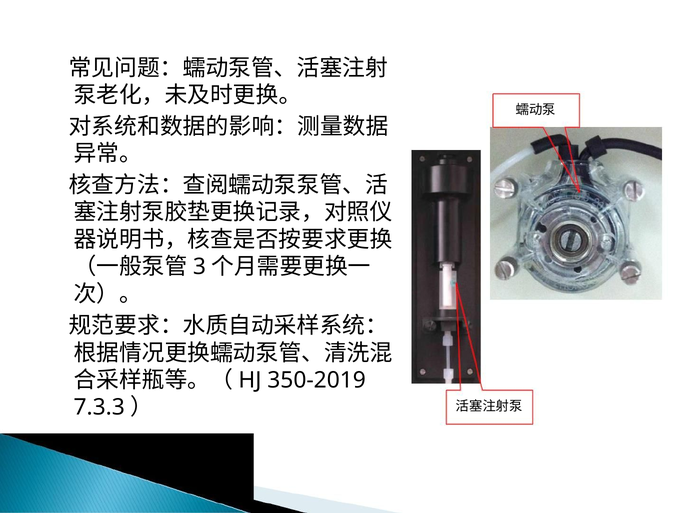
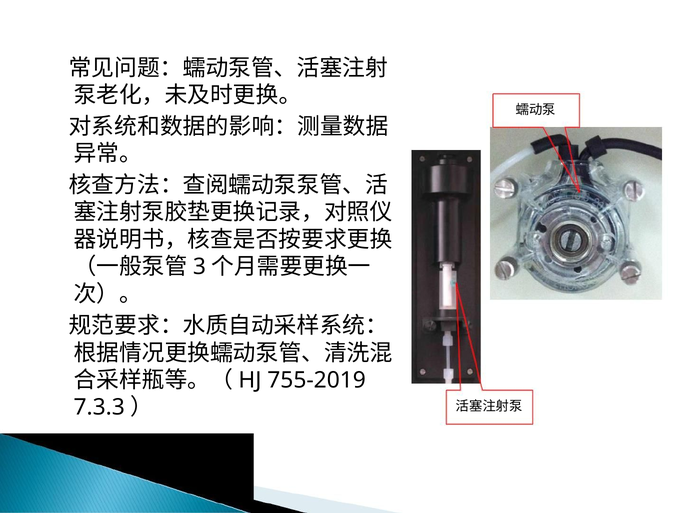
350-2019: 350-2019 -> 755-2019 (317, 380)
